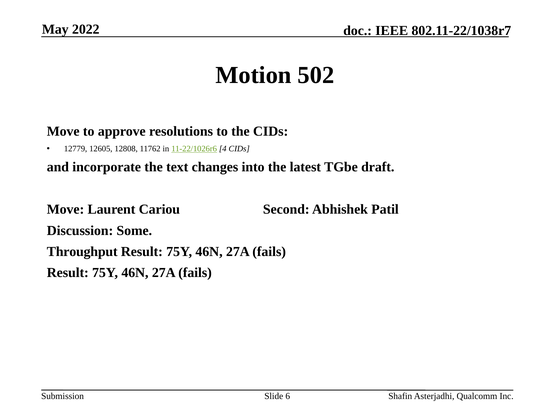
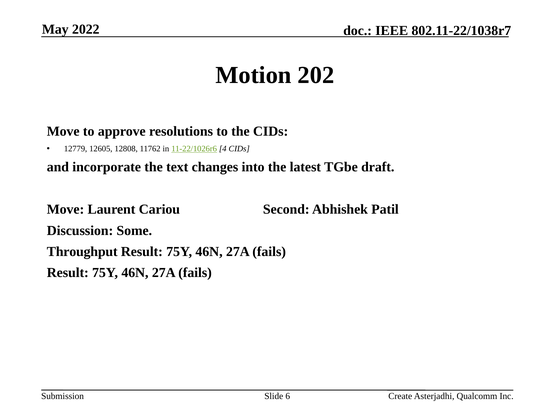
502: 502 -> 202 (316, 75)
Shafin: Shafin -> Create (400, 396)
